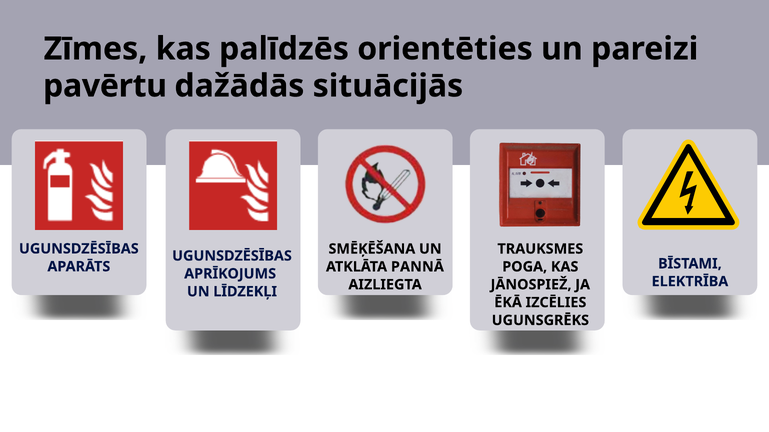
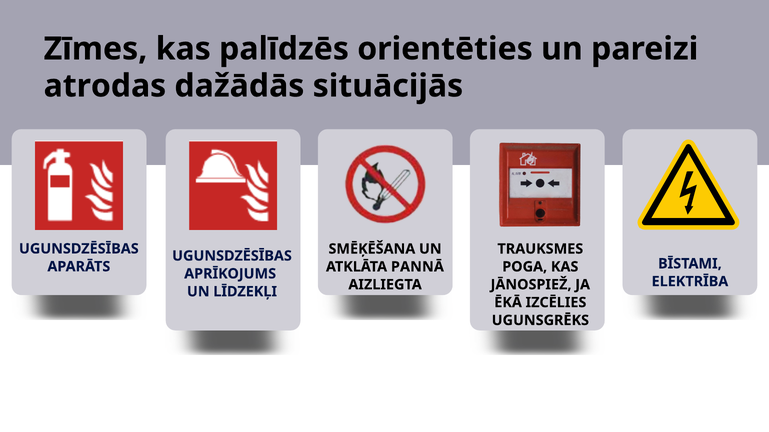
pavērtu: pavērtu -> atrodas (105, 86)
